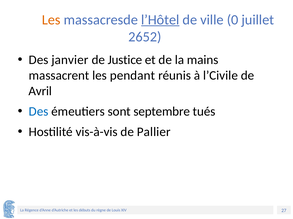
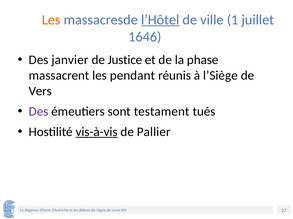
0: 0 -> 1 (233, 20)
2652: 2652 -> 1646 (145, 37)
mains: mains -> phase (203, 60)
l’Civile: l’Civile -> l’Siège (220, 76)
Avril: Avril -> Vers (40, 91)
Des colour: blue -> purple (39, 112)
septembre: septembre -> testament (162, 112)
vis-à-vis underline: none -> present (97, 132)
